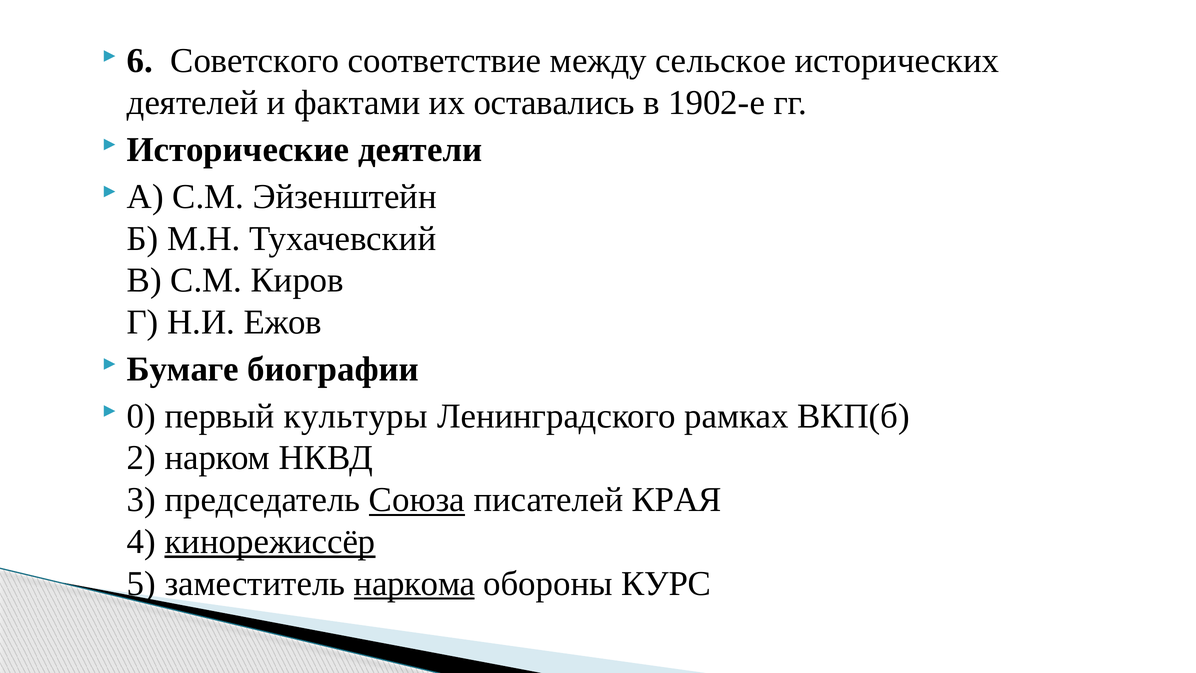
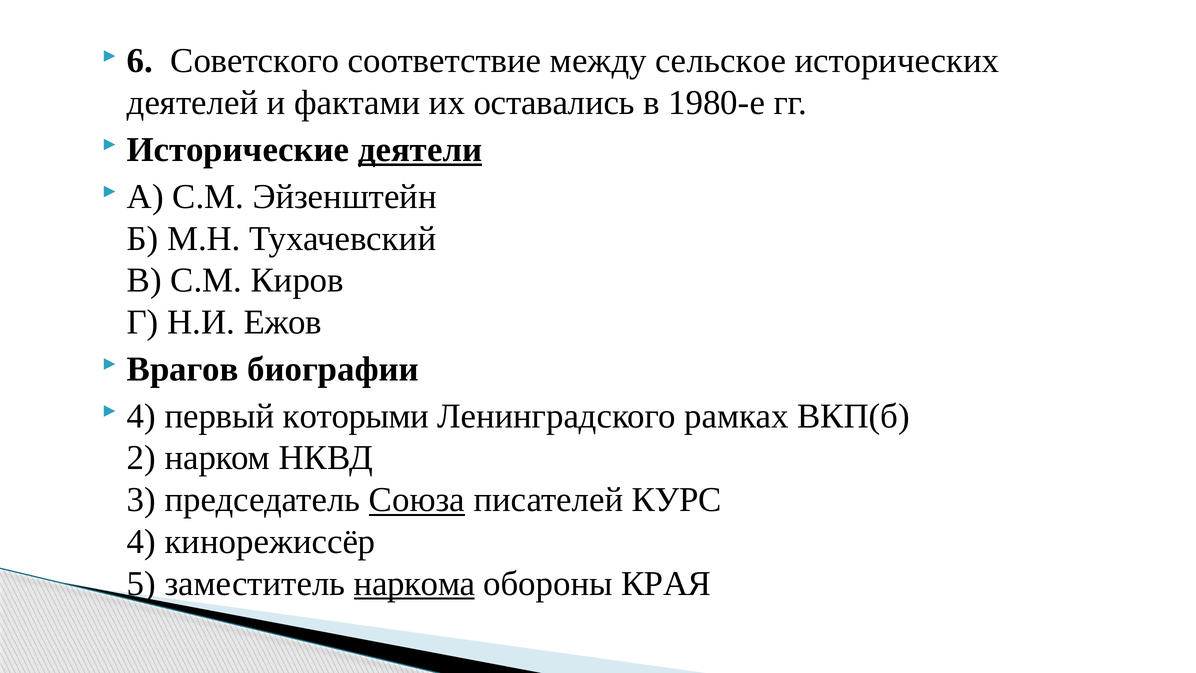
1902-е: 1902-е -> 1980-е (717, 103)
деятели underline: none -> present (420, 150)
Бумаге: Бумаге -> Врагов (183, 369)
0: 0 -> 4 (141, 416)
культуры: культуры -> которыми (356, 416)
КРАЯ: КРАЯ -> КУРС (677, 500)
кинорежиссёр underline: present -> none (270, 542)
КУРС: КУРС -> КРАЯ (666, 583)
